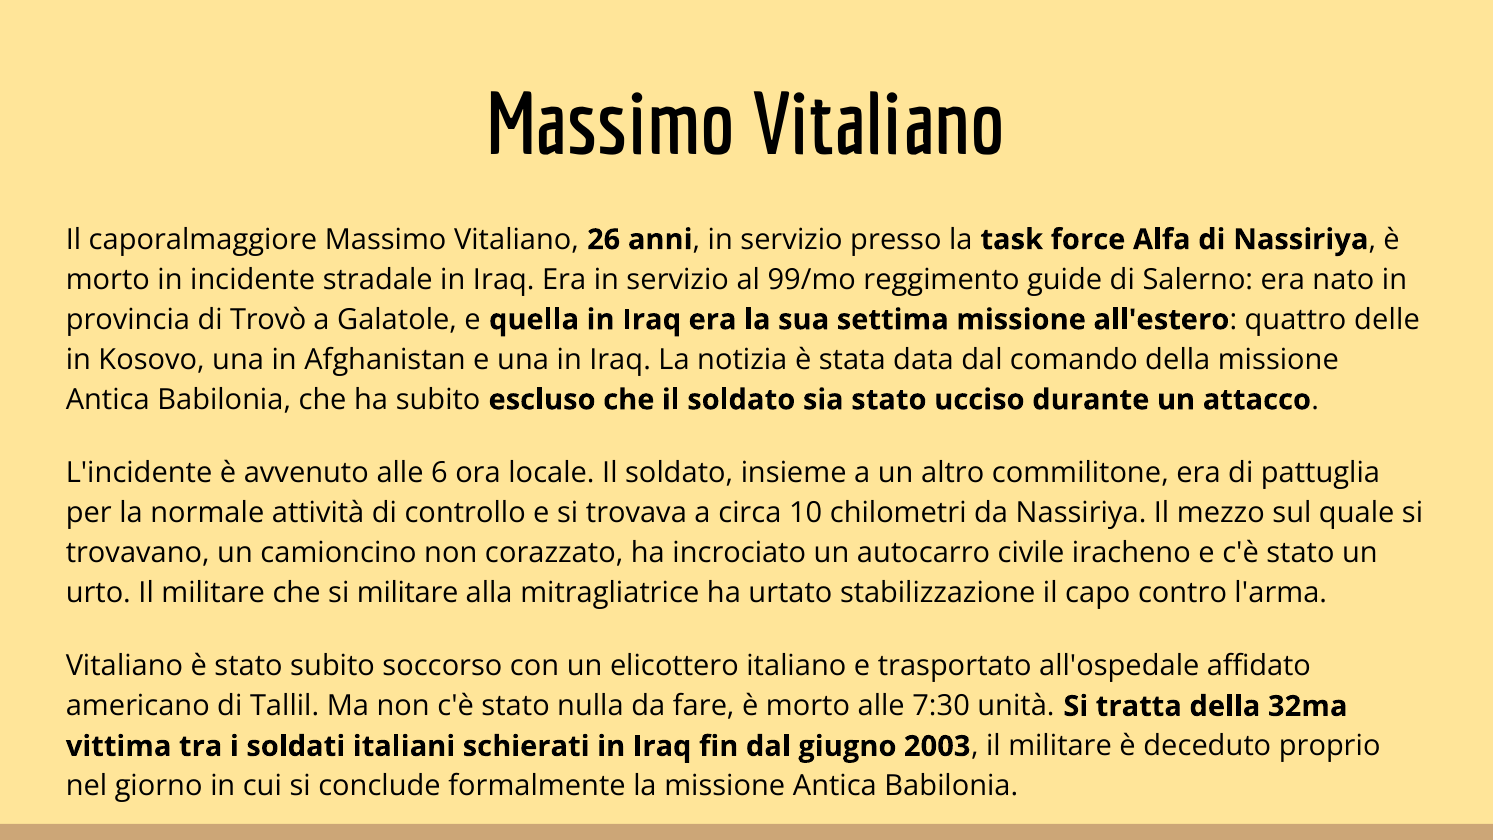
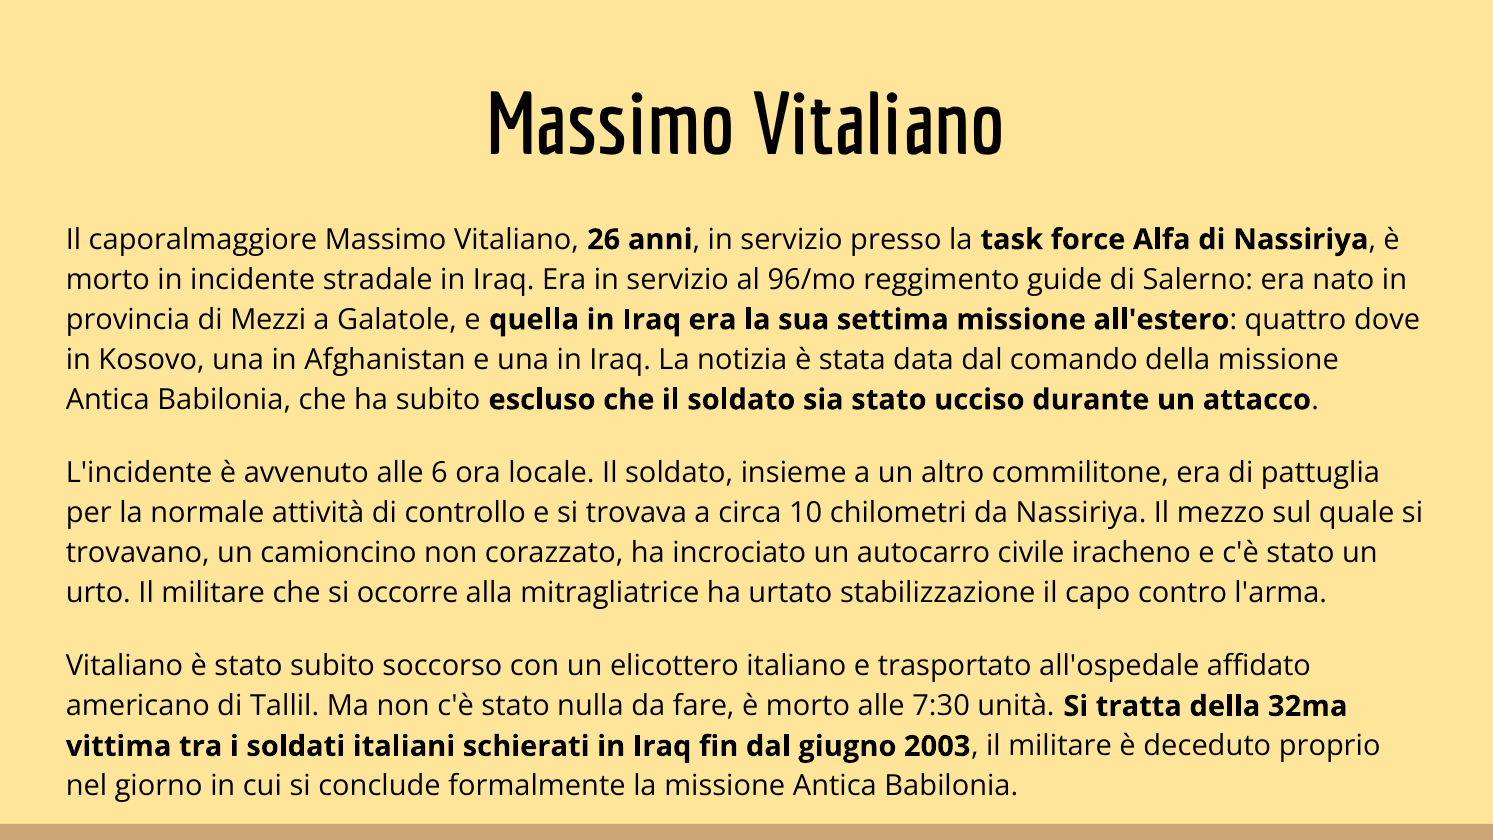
99/mo: 99/mo -> 96/mo (812, 280)
Trovò: Trovò -> Mezzi (268, 320)
delle: delle -> dove (1387, 320)
si militare: militare -> occorre (408, 593)
